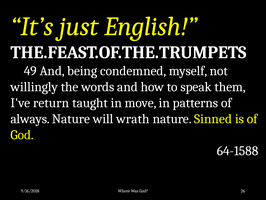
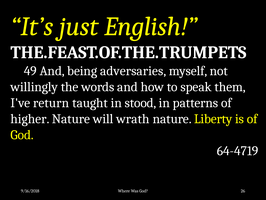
condemned: condemned -> adversaries (133, 71)
move: move -> stood (141, 103)
always: always -> higher (30, 119)
Sinned: Sinned -> Liberty (213, 119)
64-1588: 64-1588 -> 64-4719 (238, 150)
